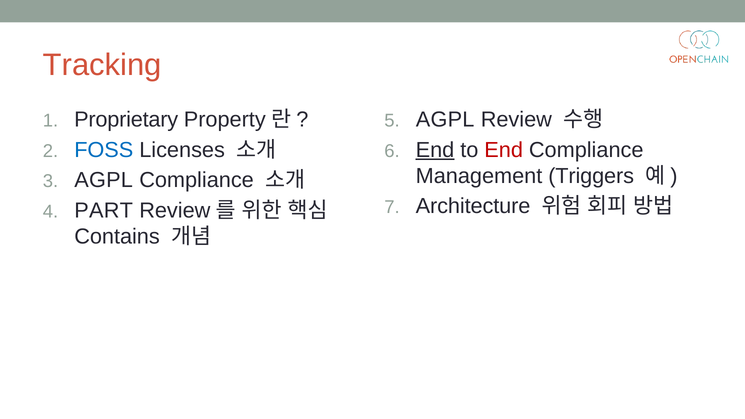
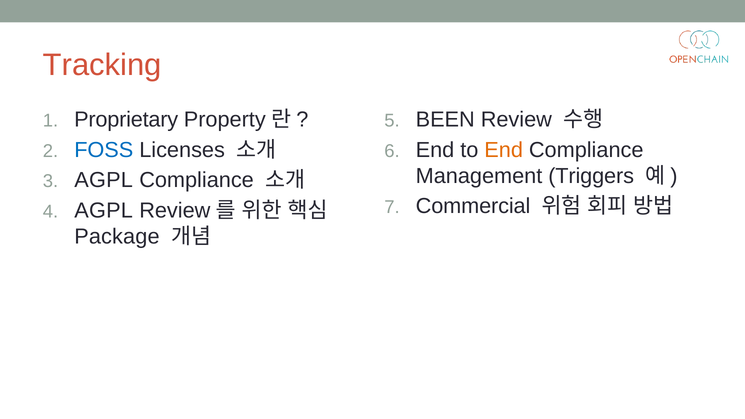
AGPL: AGPL -> BEEN (445, 120)
End underline: present -> none (435, 150)
End colour: red -> orange (504, 150)
Architecture: Architecture -> Commercial (473, 206)
PART: PART -> AGPL (104, 211)
Contains: Contains -> Package (117, 237)
